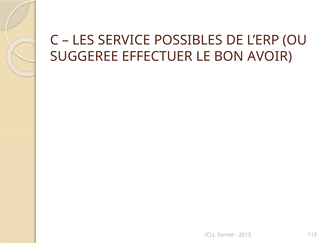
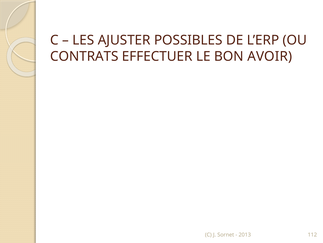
SERVICE: SERVICE -> AJUSTER (124, 40)
SUGGEREE: SUGGEREE -> CONTRATS (84, 56)
